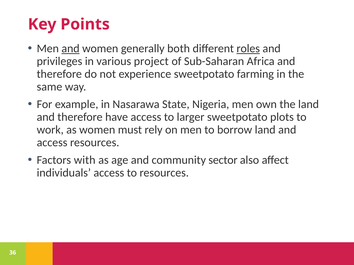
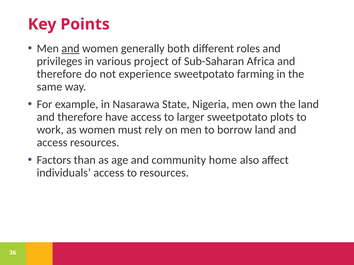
roles underline: present -> none (248, 49)
with: with -> than (85, 160)
sector: sector -> home (223, 160)
